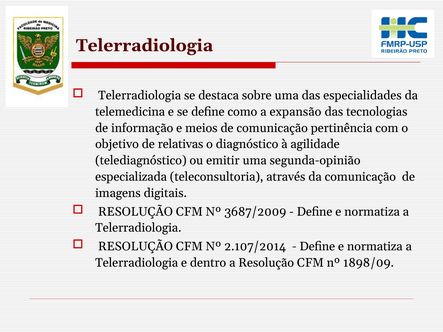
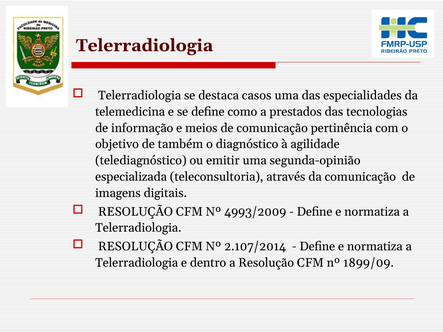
sobre: sobre -> casos (257, 96)
expansão: expansão -> prestados (296, 112)
relativas: relativas -> também (180, 144)
3687/2009: 3687/2009 -> 4993/2009 (255, 212)
1898/09: 1898/09 -> 1899/09 (368, 263)
